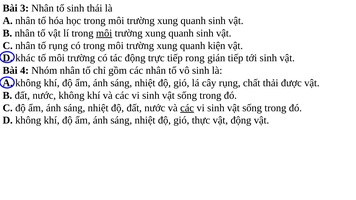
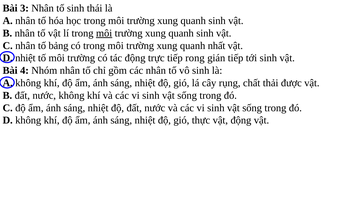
tố rụng: rụng -> bảng (58, 46)
kiện: kiện -> nhất (217, 46)
khác: khác -> nhiệt (25, 58)
các underline: present -> none (187, 108)
